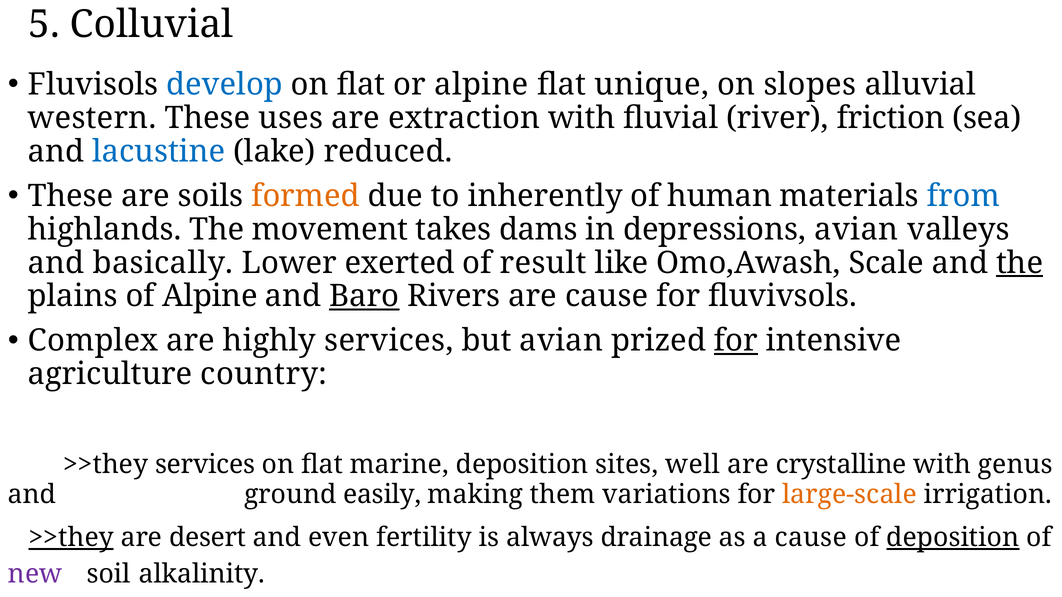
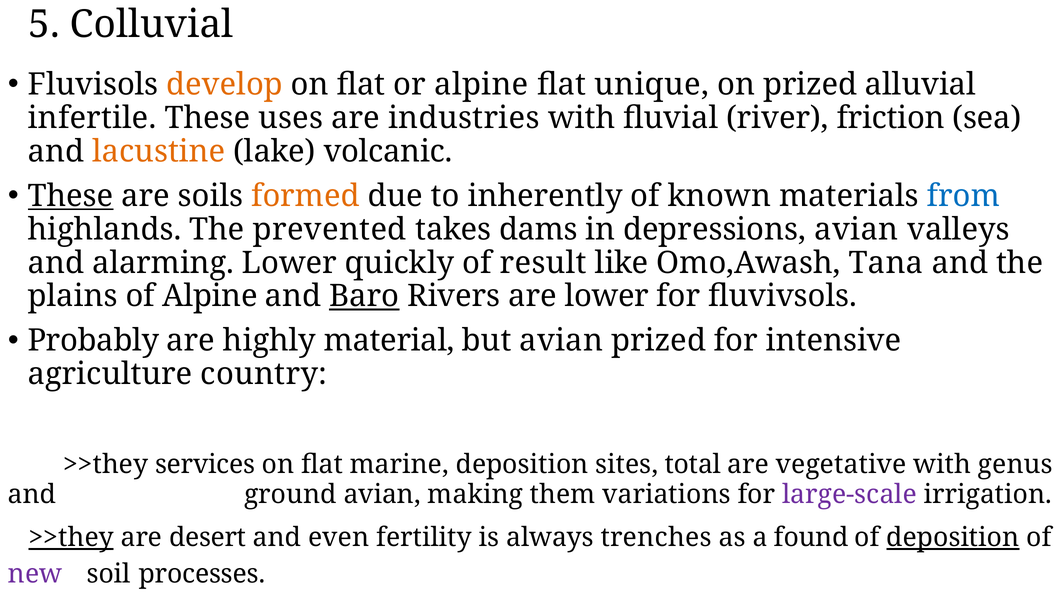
develop colour: blue -> orange (225, 85)
on slopes: slopes -> prized (810, 85)
western: western -> infertile (92, 118)
extraction: extraction -> industries (464, 118)
lacustine colour: blue -> orange (159, 152)
reduced: reduced -> volcanic (388, 152)
These underline: none -> present (71, 196)
human: human -> known (719, 196)
movement: movement -> prevented (330, 230)
basically: basically -> alarming (163, 263)
exerted: exerted -> quickly (400, 263)
Scale: Scale -> Tana (886, 263)
the underline: present -> none (1020, 263)
are cause: cause -> lower (607, 296)
Complex: Complex -> Probably (93, 341)
highly services: services -> material (389, 341)
for underline: present -> none (736, 341)
well: well -> total (693, 465)
crystalline: crystalline -> vegetative (841, 465)
ground easily: easily -> avian (382, 495)
large-scale colour: orange -> purple (850, 495)
drainage: drainage -> trenches (656, 538)
a cause: cause -> found (811, 538)
alkalinity: alkalinity -> processes (202, 574)
